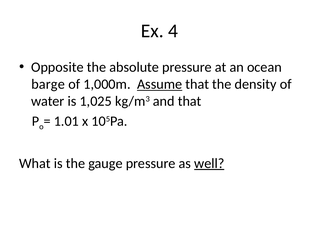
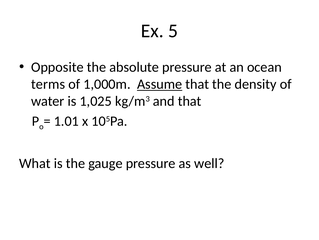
4: 4 -> 5 (173, 31)
barge: barge -> terms (48, 84)
well underline: present -> none (209, 163)
